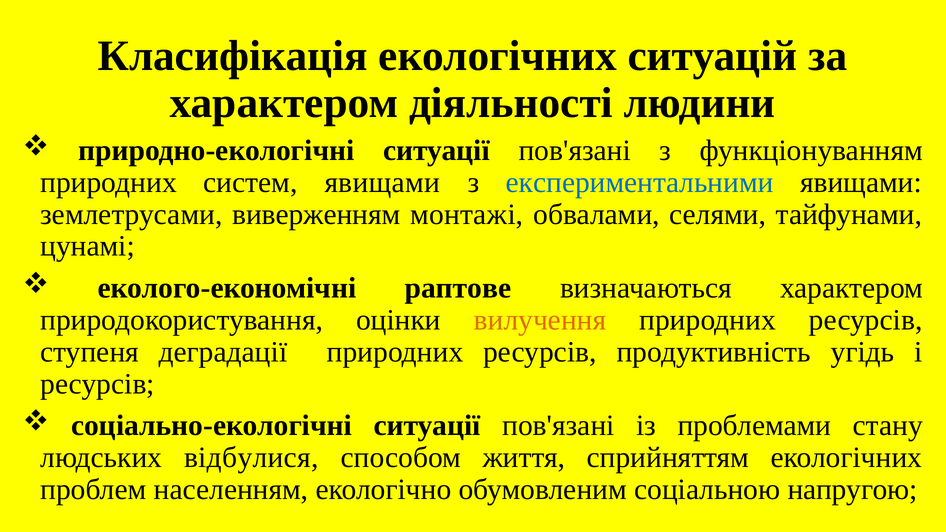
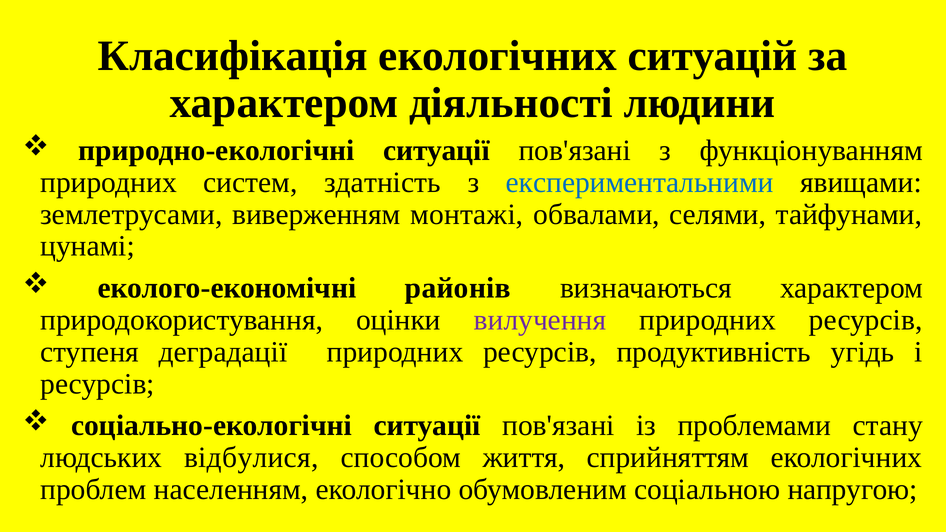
систем явищами: явищами -> здатність (382, 182)
раптове: раптове -> районів (458, 288)
вилучення colour: orange -> purple (540, 320)
